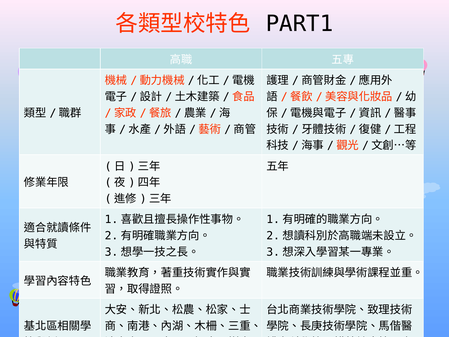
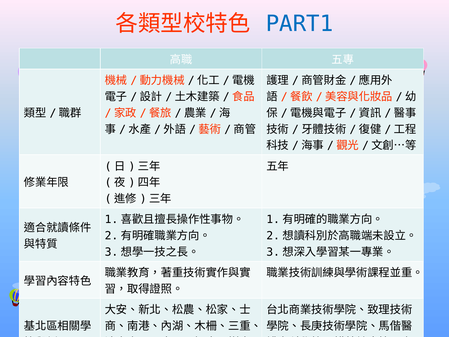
PART1 colour: black -> blue (300, 24)
